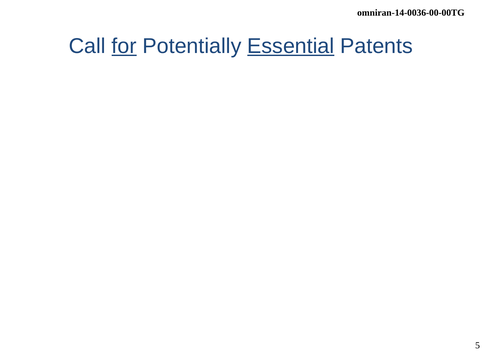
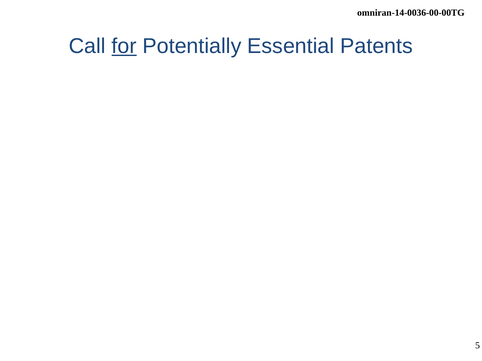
Essential underline: present -> none (291, 46)
